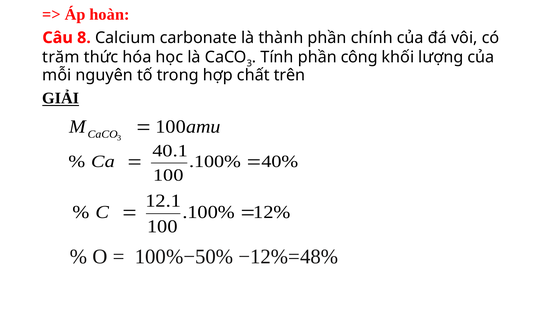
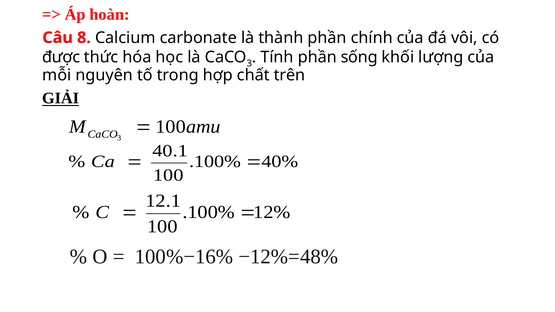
trăm: trăm -> được (61, 57)
công: công -> sống (359, 57)
100%−50%: 100%−50% -> 100%−16% (184, 257)
